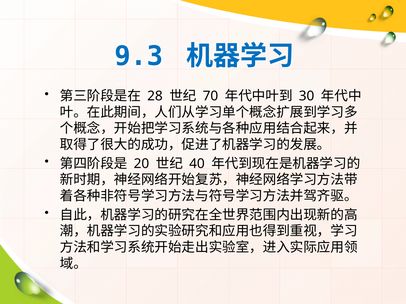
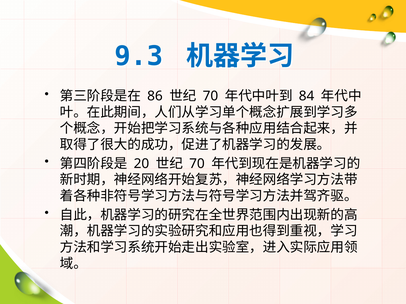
28: 28 -> 86 (155, 96)
30: 30 -> 84 (307, 96)
40: 40 -> 70 (197, 164)
